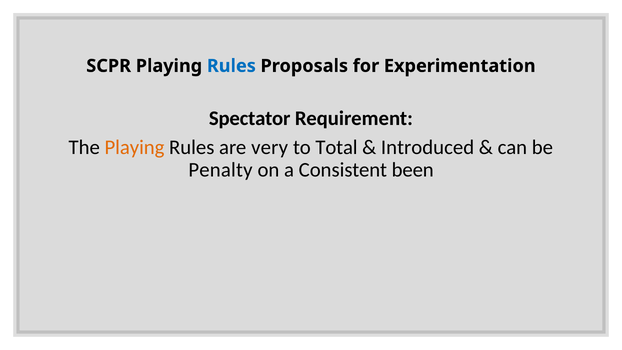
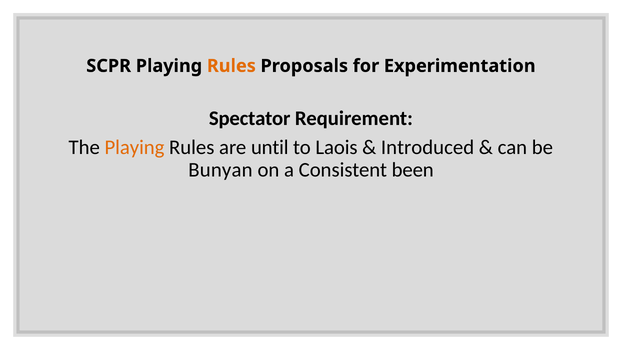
Rules colour: blue -> orange (231, 66)
very: very -> until (270, 147)
Total: Total -> Laois (336, 147)
Penalty: Penalty -> Bunyan (220, 170)
